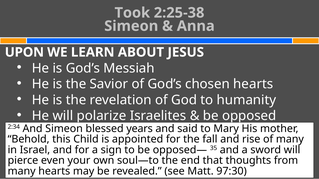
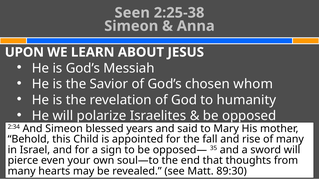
Took: Took -> Seen (132, 13)
chosen hearts: hearts -> whom (253, 84)
97:30: 97:30 -> 89:30 (232, 171)
